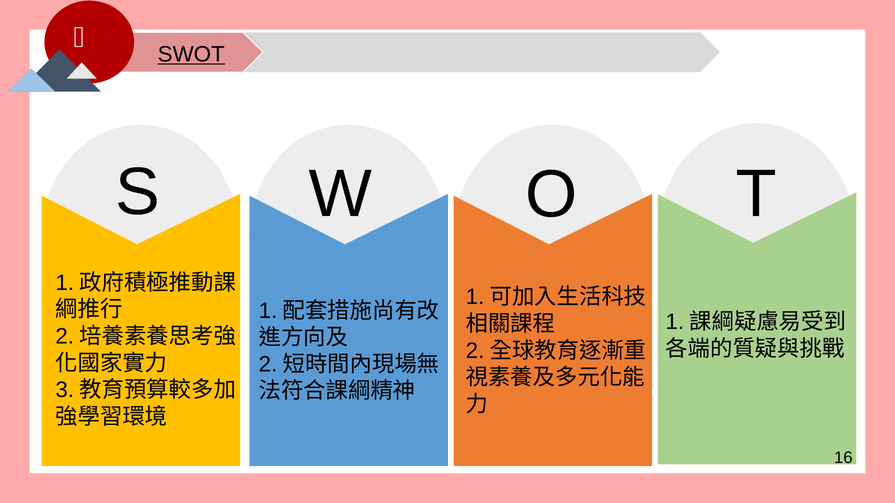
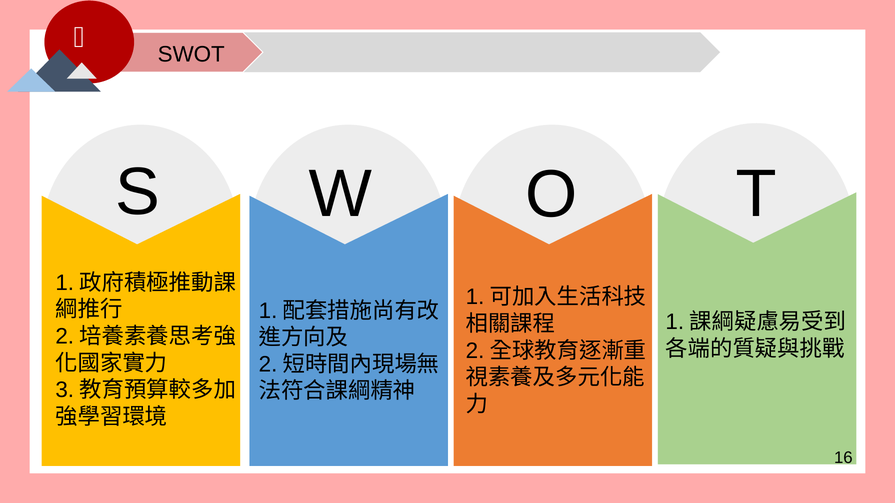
SWOT underline: present -> none (191, 54)
